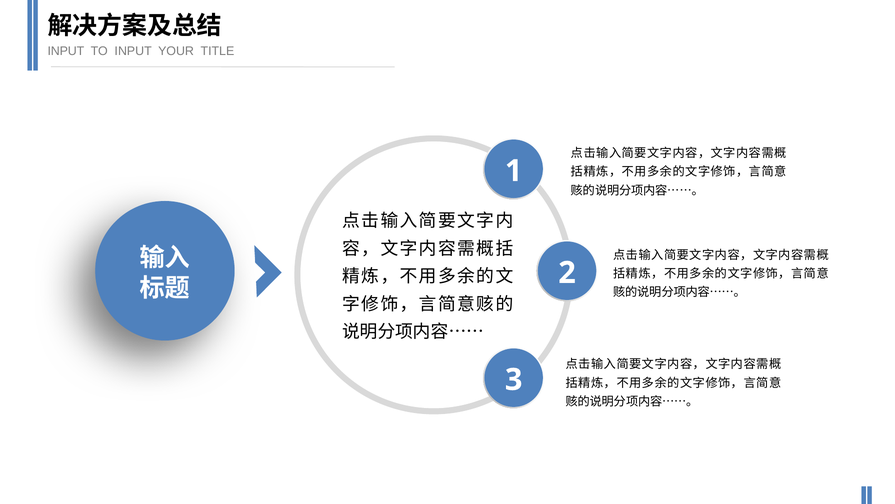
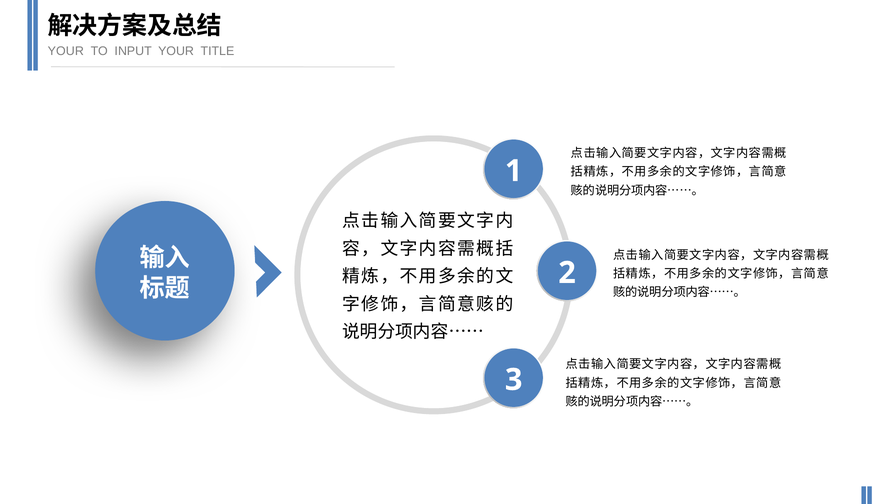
INPUT: INPUT -> YOUR (66, 51)
